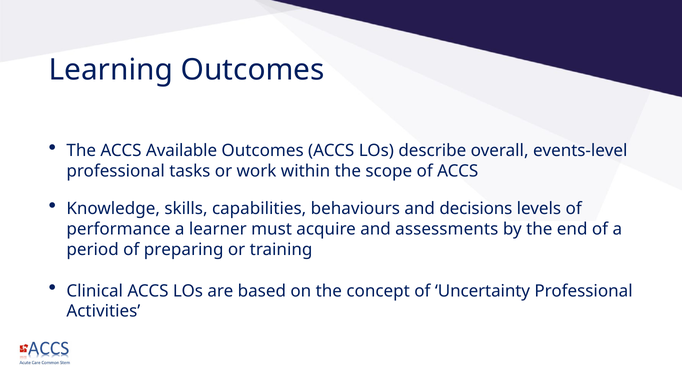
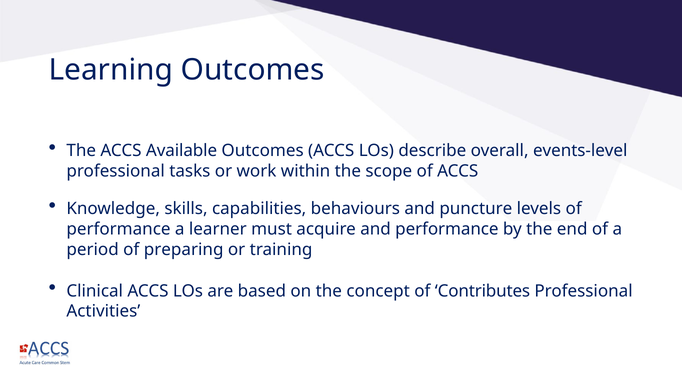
decisions: decisions -> puncture (476, 209)
and assessments: assessments -> performance (447, 230)
Uncertainty: Uncertainty -> Contributes (483, 291)
